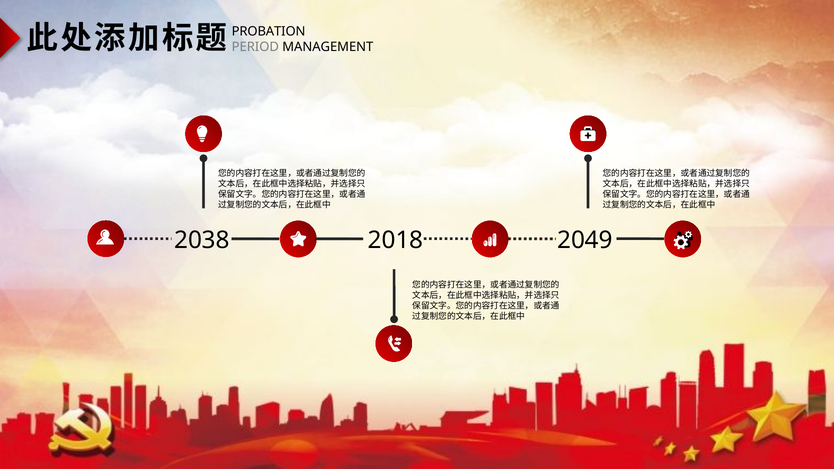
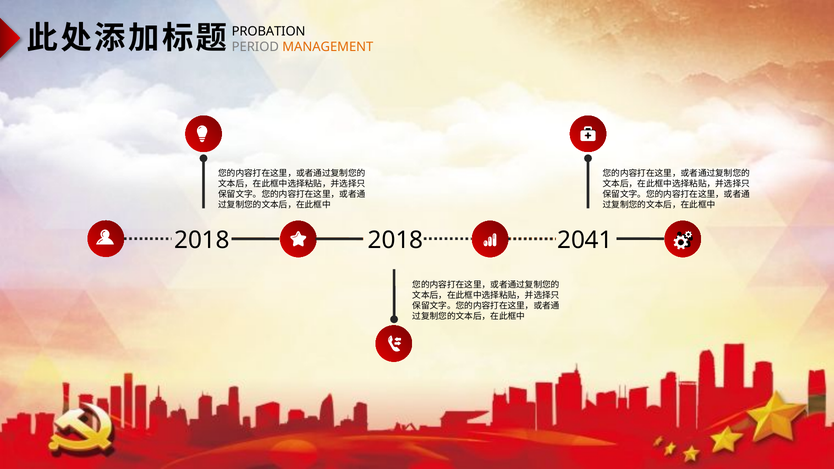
MANAGEMENT colour: black -> orange (328, 47)
2038: 2038 -> 2018 (202, 240)
2049: 2049 -> 2041 (585, 240)
